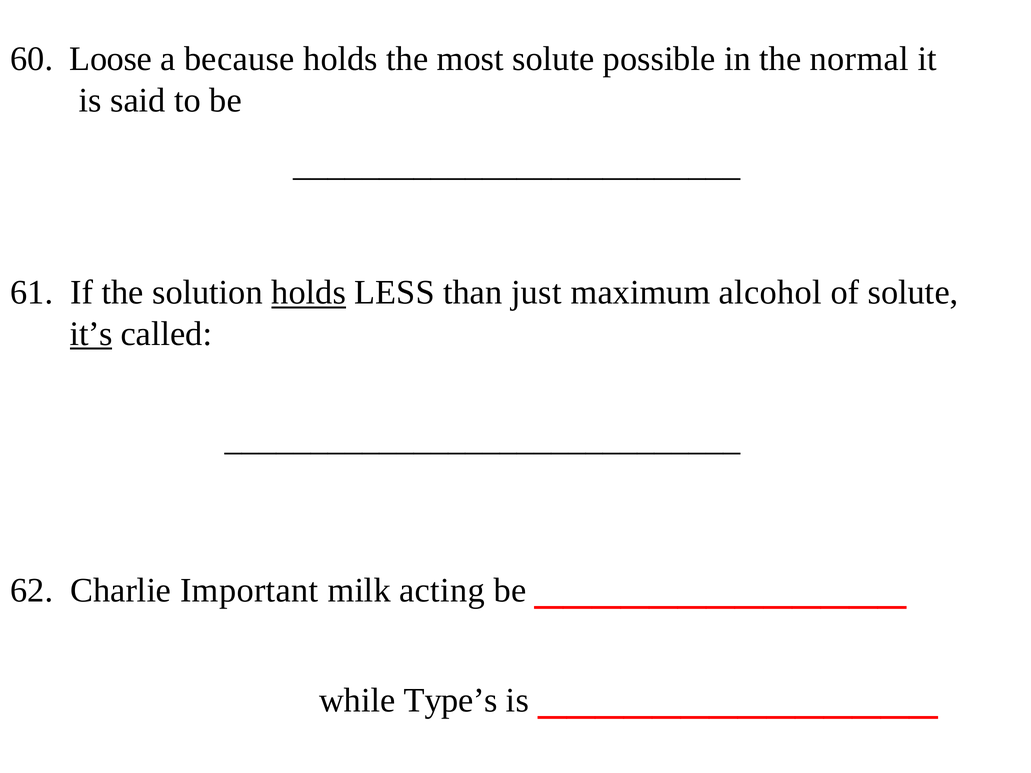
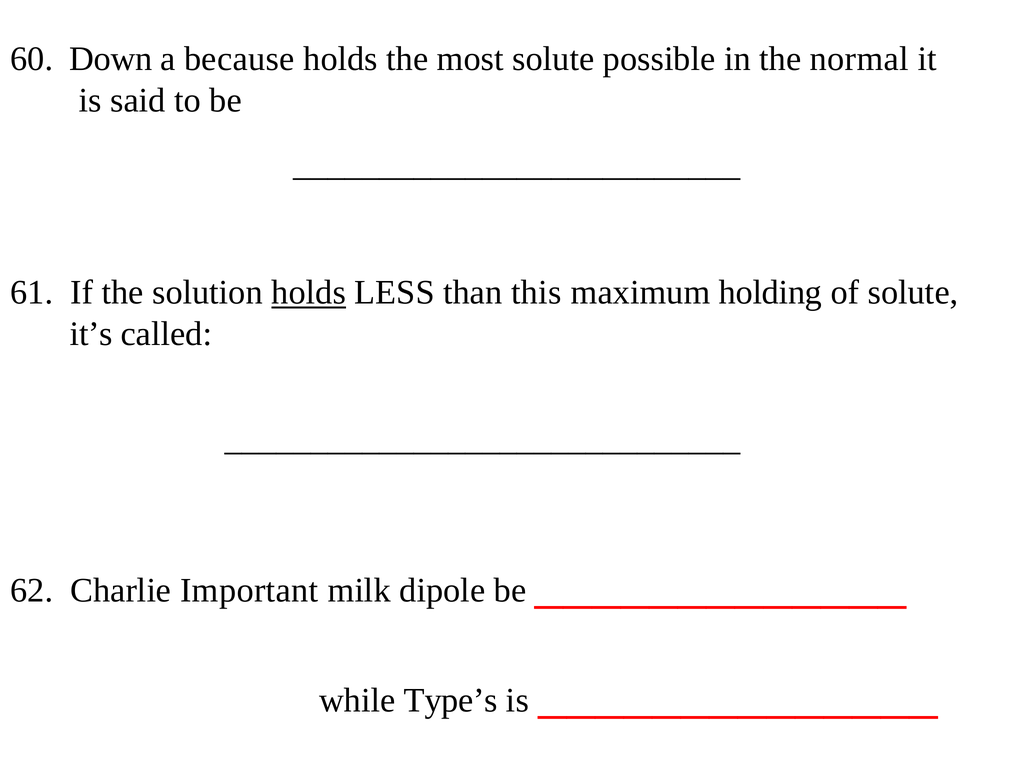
Loose: Loose -> Down (111, 59)
just: just -> this (536, 293)
alcohol: alcohol -> holding (771, 293)
it’s underline: present -> none (91, 334)
acting: acting -> dipole (442, 590)
